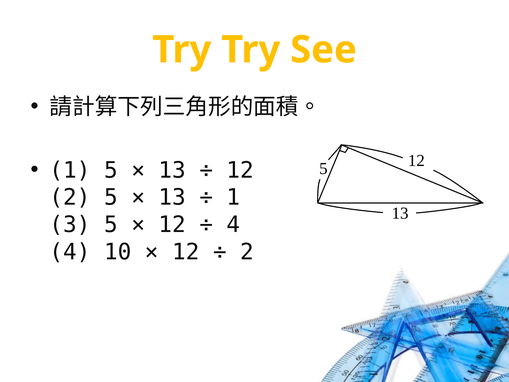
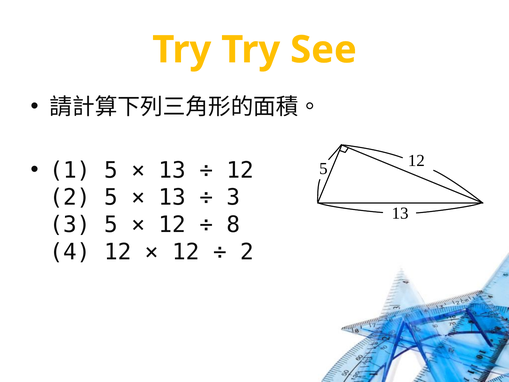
1: 1 -> 3 (233, 197)
4: 4 -> 8 (233, 225)
4 10: 10 -> 12 (118, 252)
